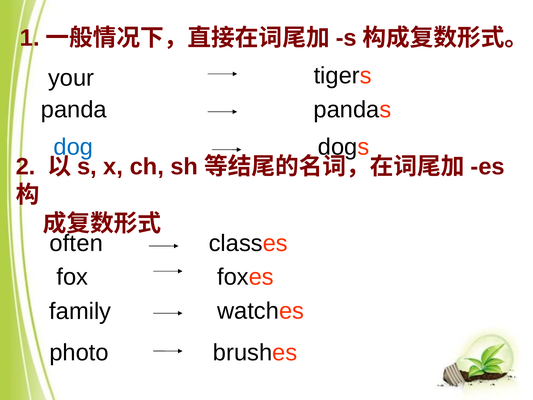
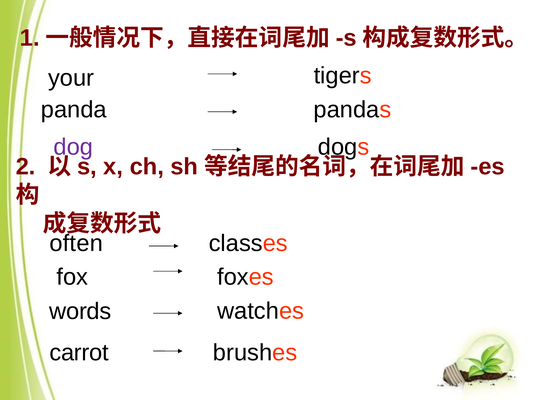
dog colour: blue -> purple (73, 147)
family: family -> words (80, 311)
photo: photo -> carrot (79, 352)
